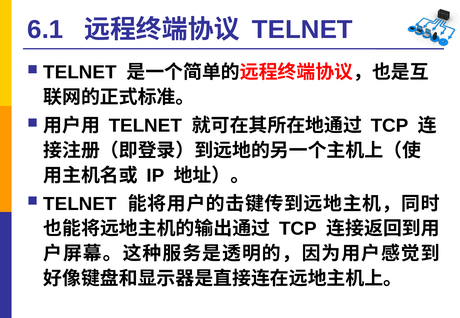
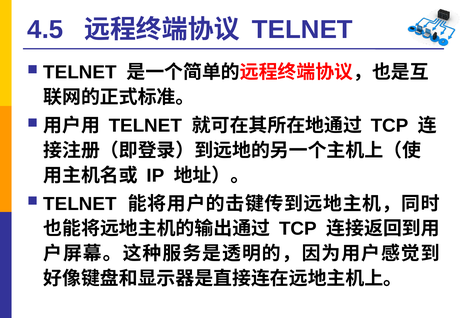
6.1: 6.1 -> 4.5 (45, 30)
